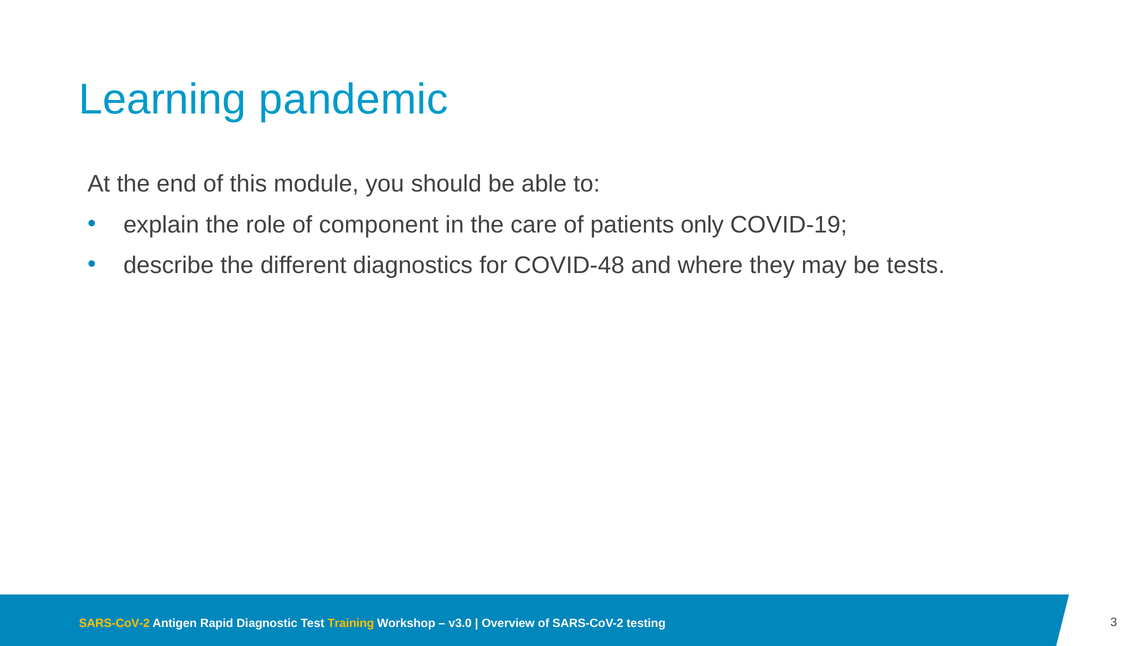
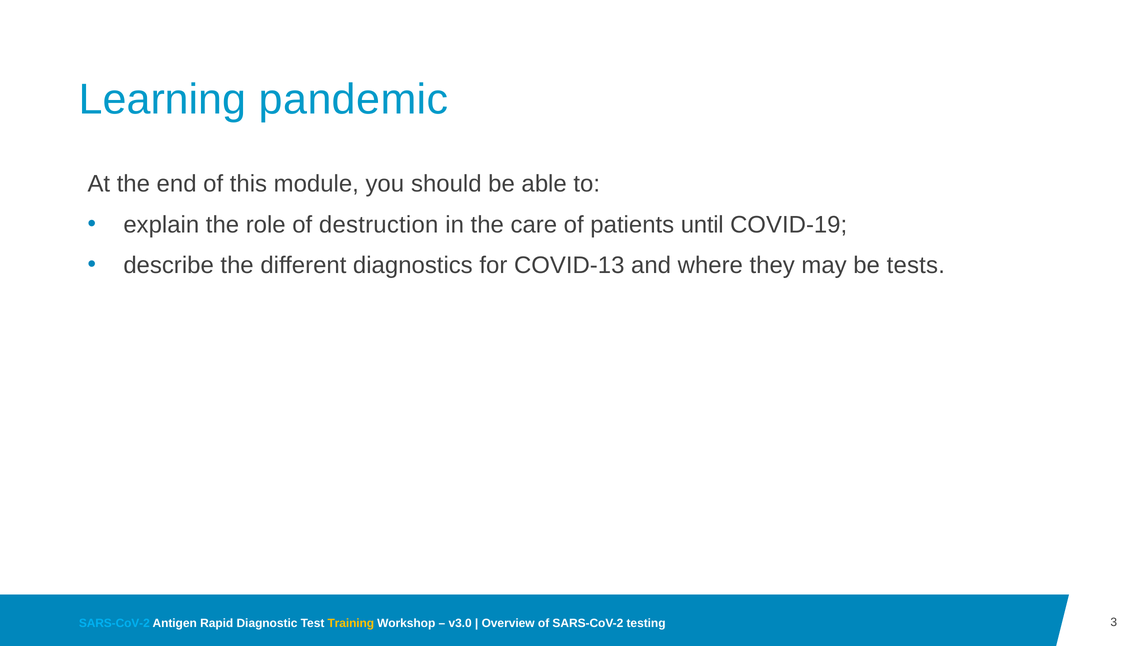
component: component -> destruction (379, 225)
only: only -> until (702, 225)
COVID-48: COVID-48 -> COVID-13 (569, 265)
SARS-CoV-2 colour: yellow -> light blue (114, 623)
